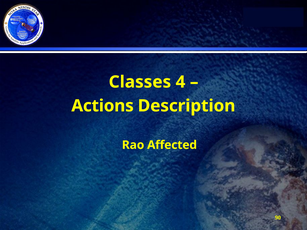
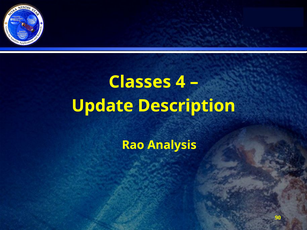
Actions: Actions -> Update (102, 106)
Affected: Affected -> Analysis (172, 145)
